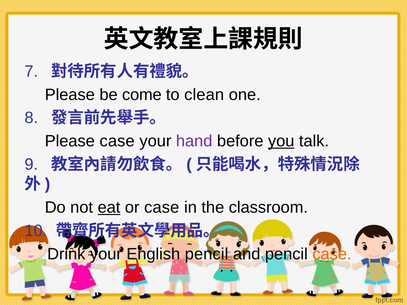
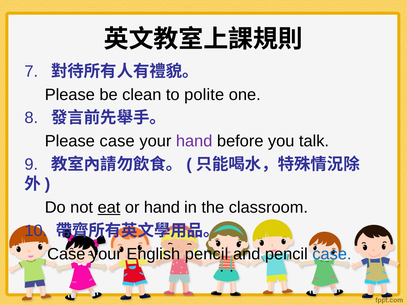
come: come -> clean (142, 95)
clean: clean -> polite (204, 95)
you underline: present -> none (281, 141)
or case: case -> hand (162, 208)
Drink: Drink -> Case (66, 254)
case colour: orange -> blue (332, 254)
